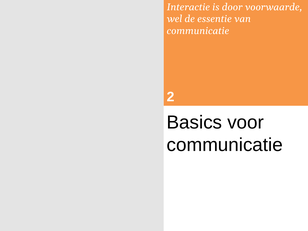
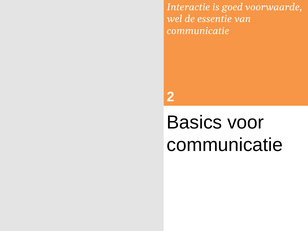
door: door -> goed (232, 7)
